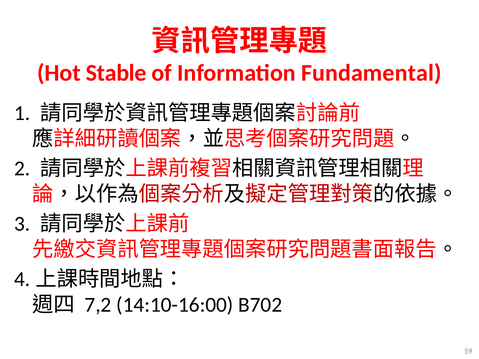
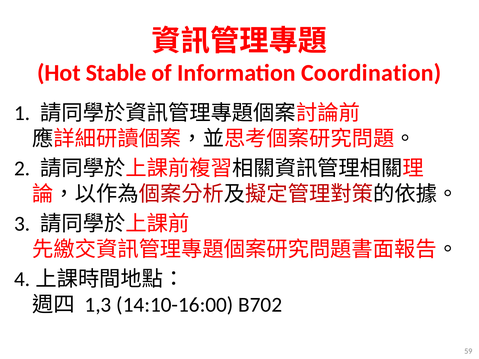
Fundamental: Fundamental -> Coordination (371, 73)
7,2: 7,2 -> 1,3 (98, 305)
